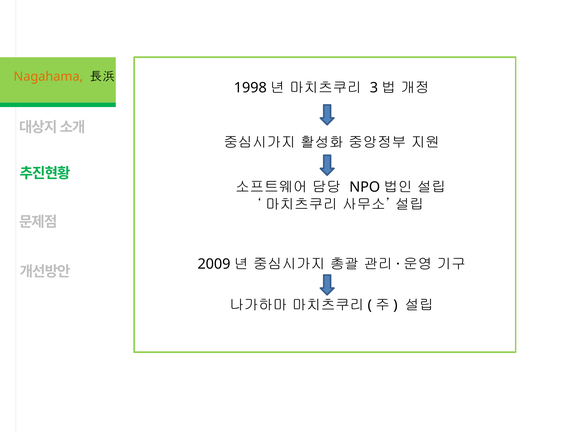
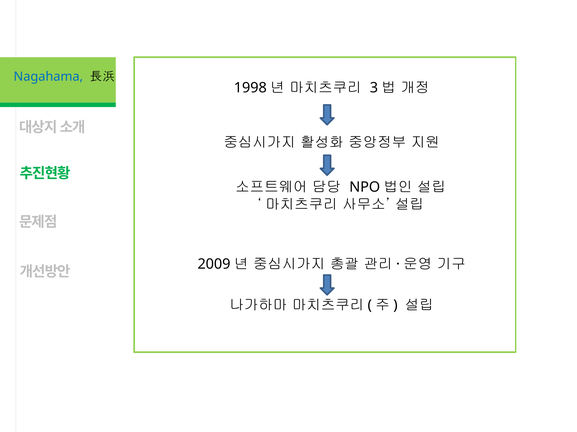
Nagahama colour: orange -> blue (48, 77)
